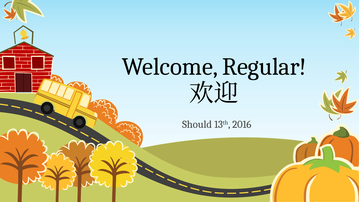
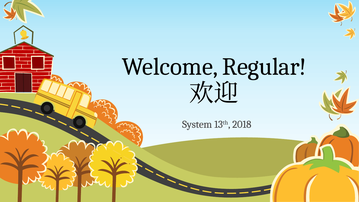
Should: Should -> System (197, 124)
2016: 2016 -> 2018 (242, 124)
